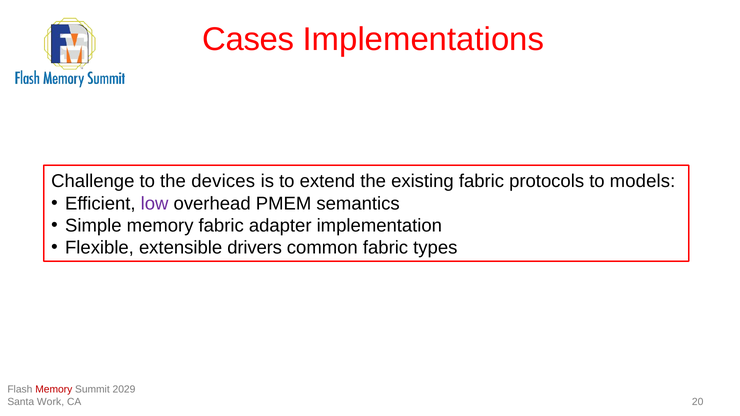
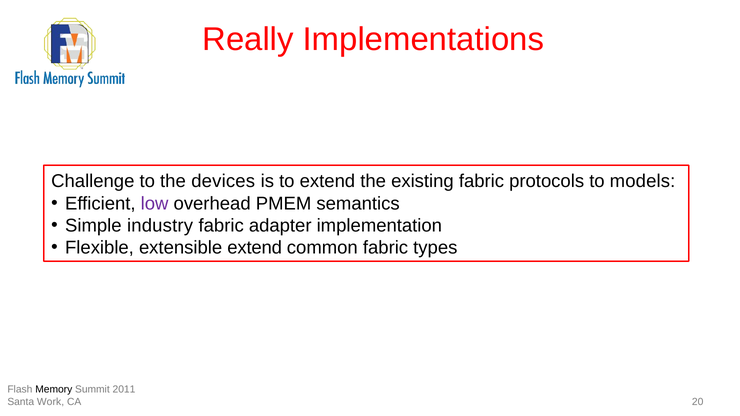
Cases: Cases -> Really (248, 39)
Simple memory: memory -> industry (160, 226)
extensible drivers: drivers -> extend (255, 248)
Memory colour: red -> black (54, 390)
2029: 2029 -> 2011 (124, 390)
